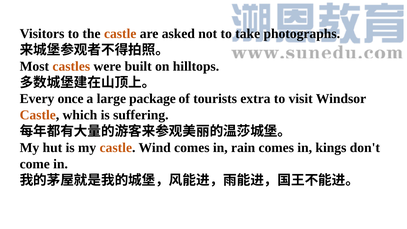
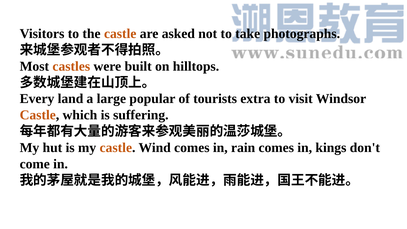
once: once -> land (71, 99)
package: package -> popular (152, 99)
